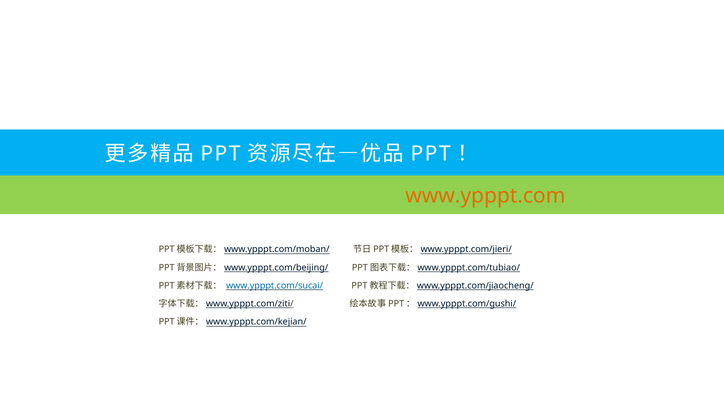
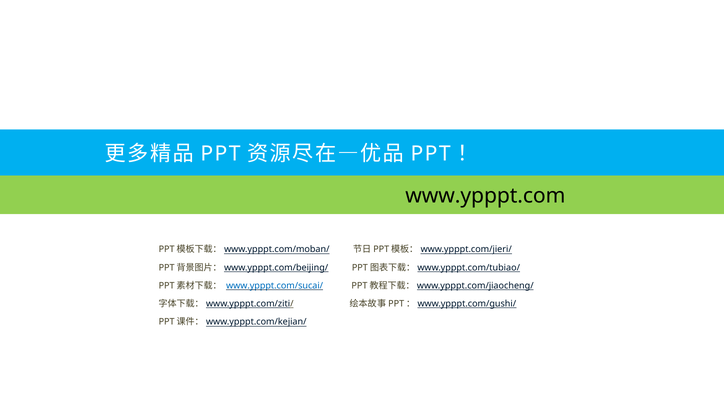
www.ypppt.com colour: orange -> black (485, 196)
